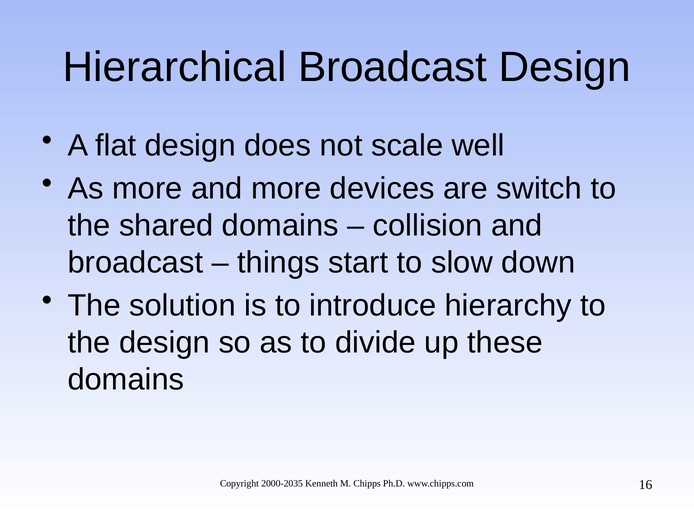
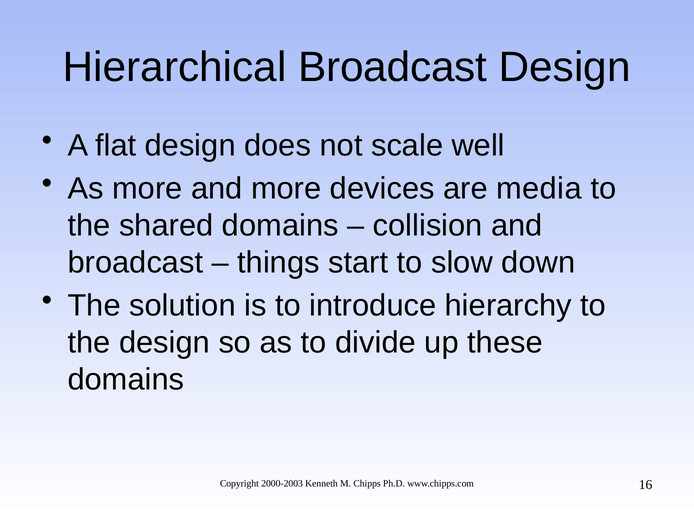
switch: switch -> media (539, 189)
2000-2035: 2000-2035 -> 2000-2003 (282, 484)
